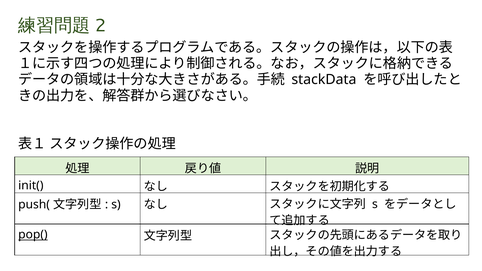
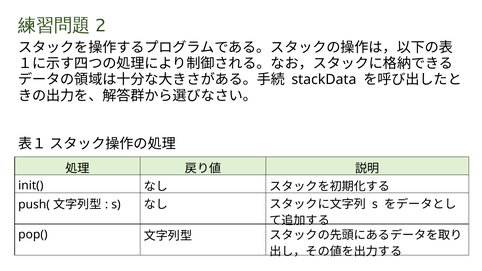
pop( underline: present -> none (33, 235)
